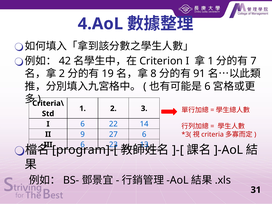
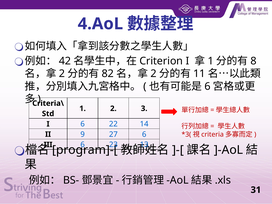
7: 7 -> 8 (253, 61)
19: 19 -> 82 (108, 74)
8: 8 -> 2 (154, 74)
91: 91 -> 11 (199, 74)
